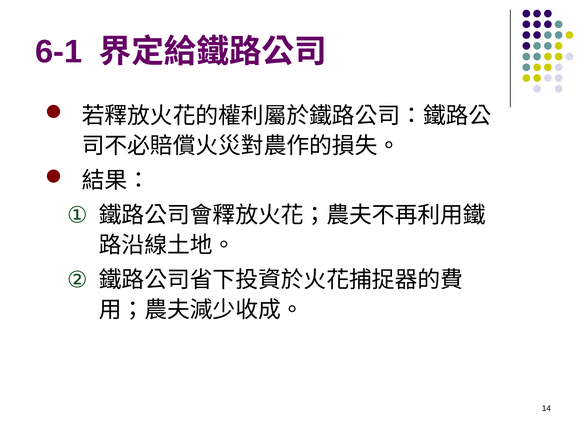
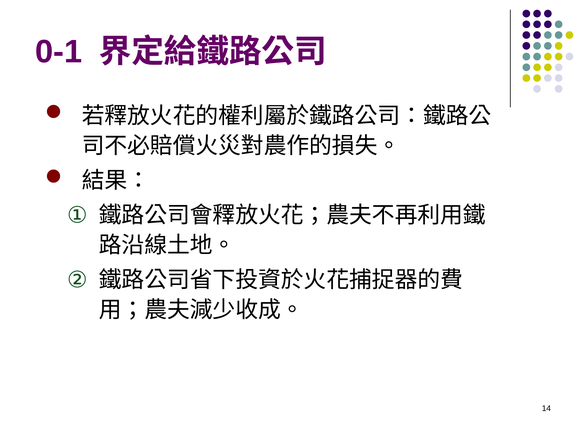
6-1: 6-1 -> 0-1 (59, 52)
